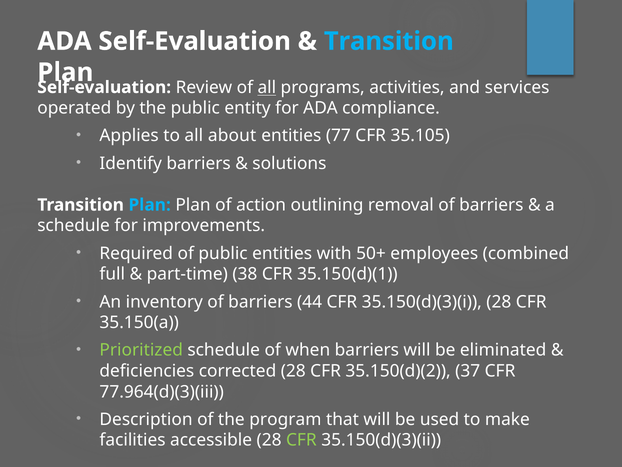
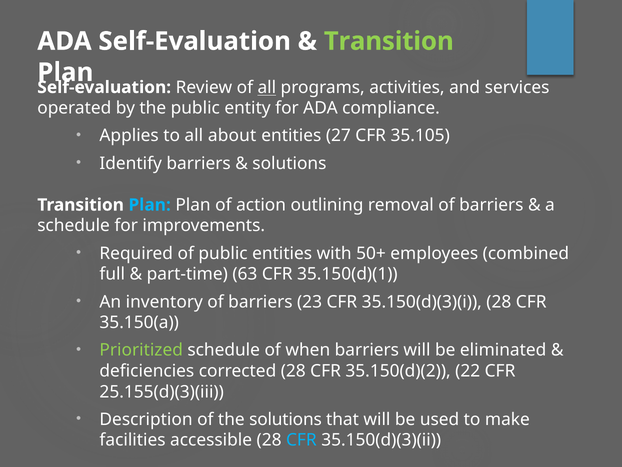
Transition colour: light blue -> light green (389, 41)
77: 77 -> 27 (338, 136)
38: 38 -> 63 (245, 274)
44: 44 -> 23 (310, 301)
37: 37 -> 22 (468, 371)
77.964(d)(3)(iii: 77.964(d)(3)(iii -> 25.155(d)(3)(iii (162, 391)
the program: program -> solutions (285, 419)
CFR colour: light green -> light blue (301, 440)
